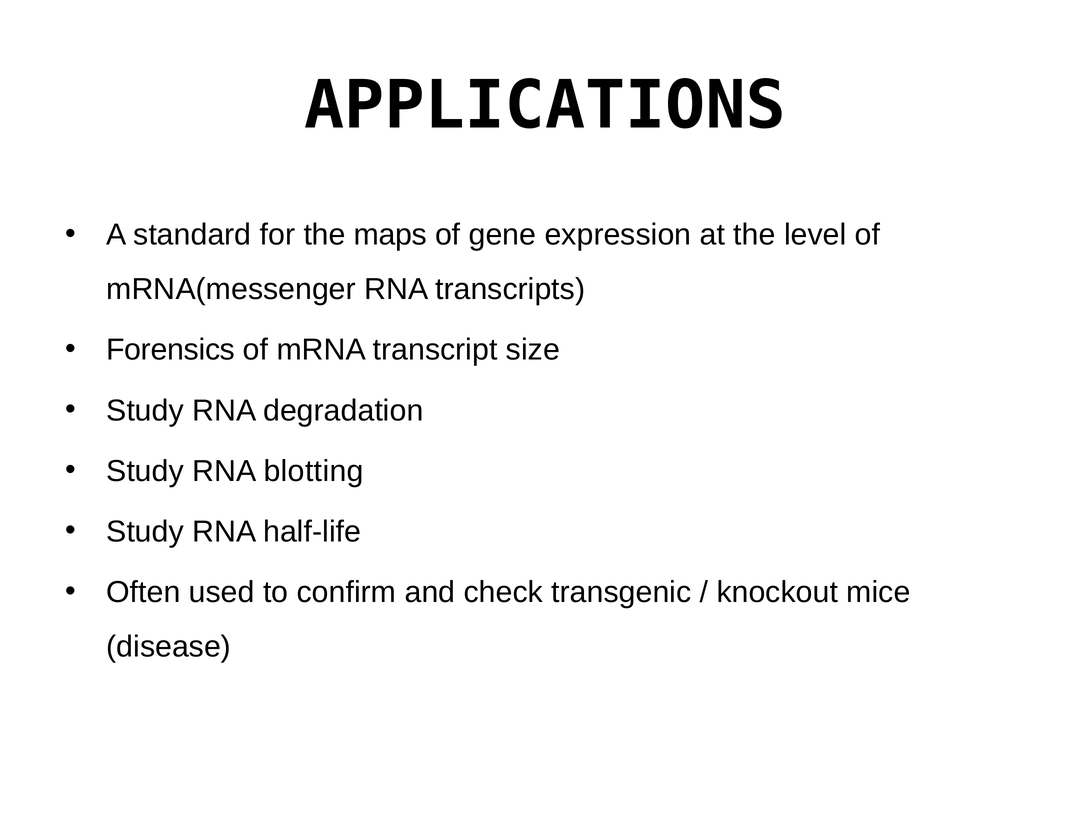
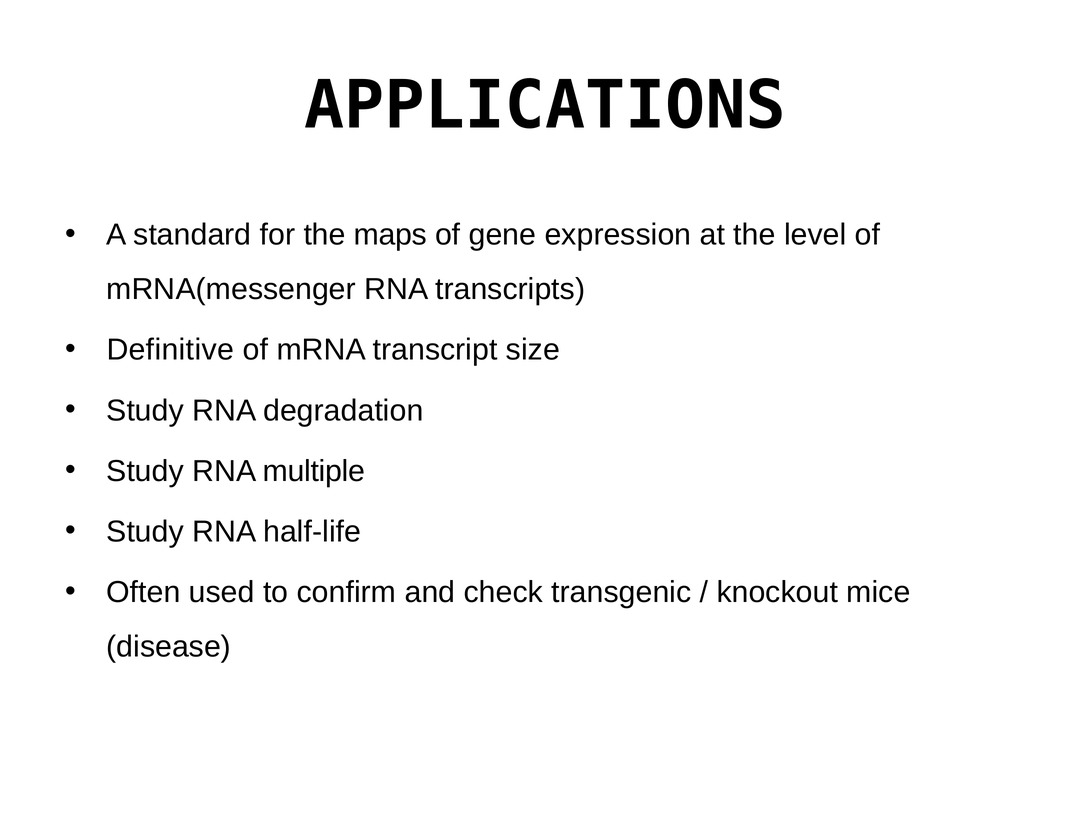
Forensics: Forensics -> Definitive (170, 350)
blotting: blotting -> multiple (314, 471)
